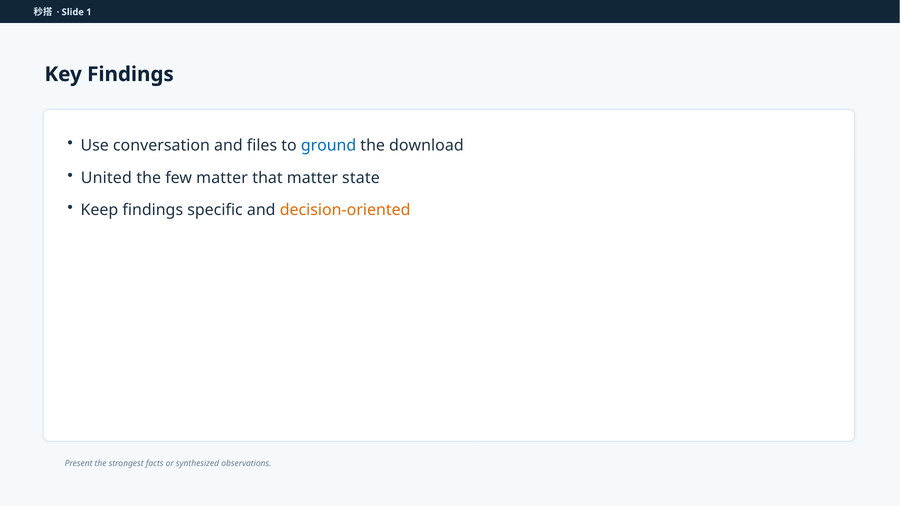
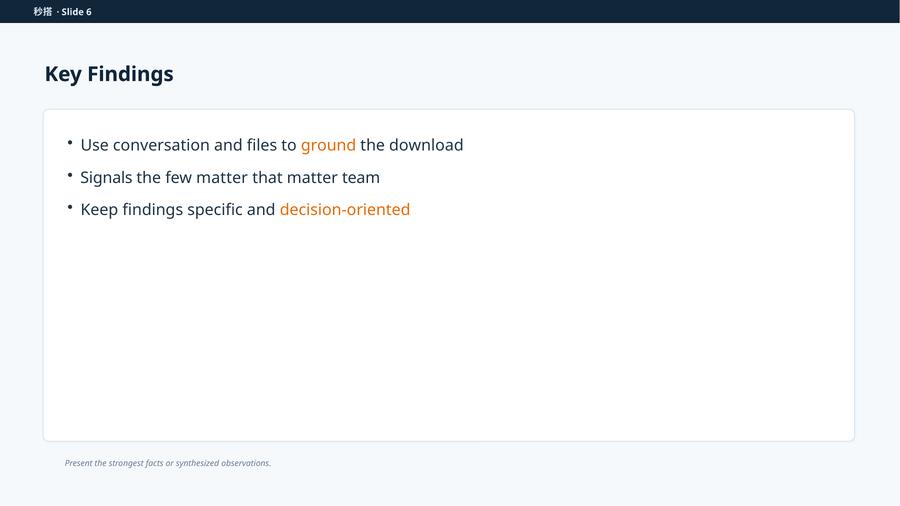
1: 1 -> 6 (89, 12)
ground colour: blue -> orange (329, 146)
United: United -> Signals (107, 178)
state: state -> team (361, 178)
